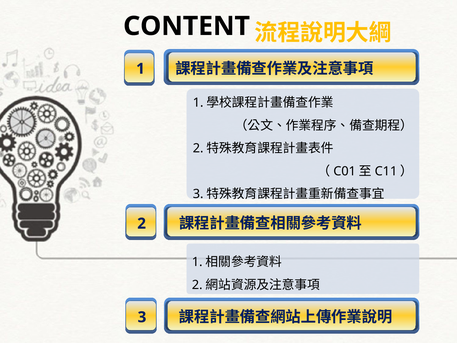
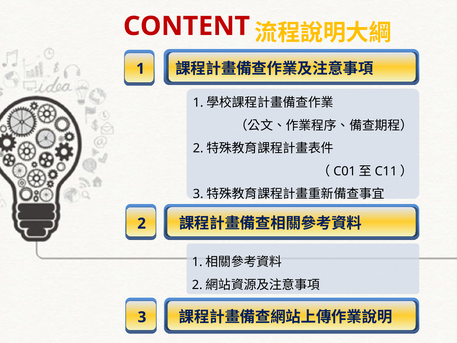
CONTENT colour: black -> red (187, 26)
